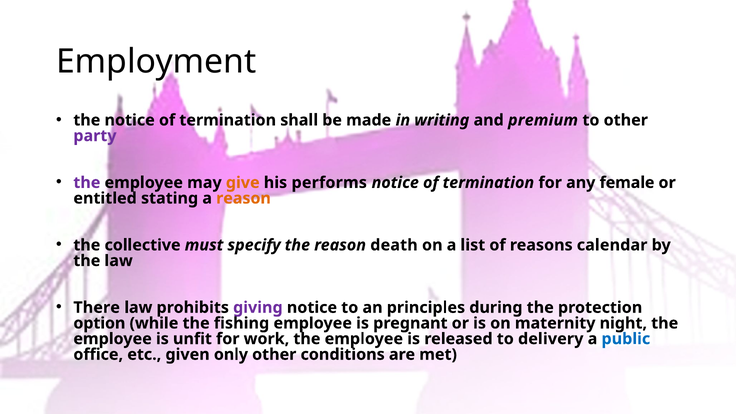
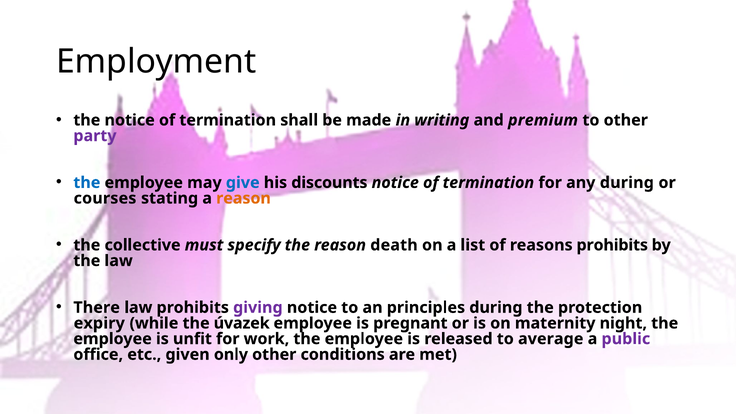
the colour: purple -> blue (87, 183)
give colour: orange -> blue (243, 183)
performs: performs -> discounts (329, 183)
any female: female -> during (627, 183)
entitled: entitled -> courses (105, 198)
reasons calendar: calendar -> prohibits (612, 245)
option: option -> expiry (99, 323)
fishing: fishing -> úvazek (242, 323)
delivery: delivery -> average (551, 339)
public colour: blue -> purple (626, 339)
